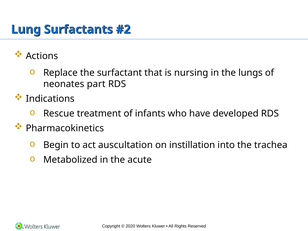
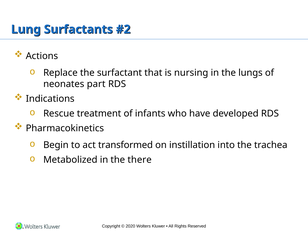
auscultation: auscultation -> transformed (126, 145)
acute: acute -> there (140, 160)
